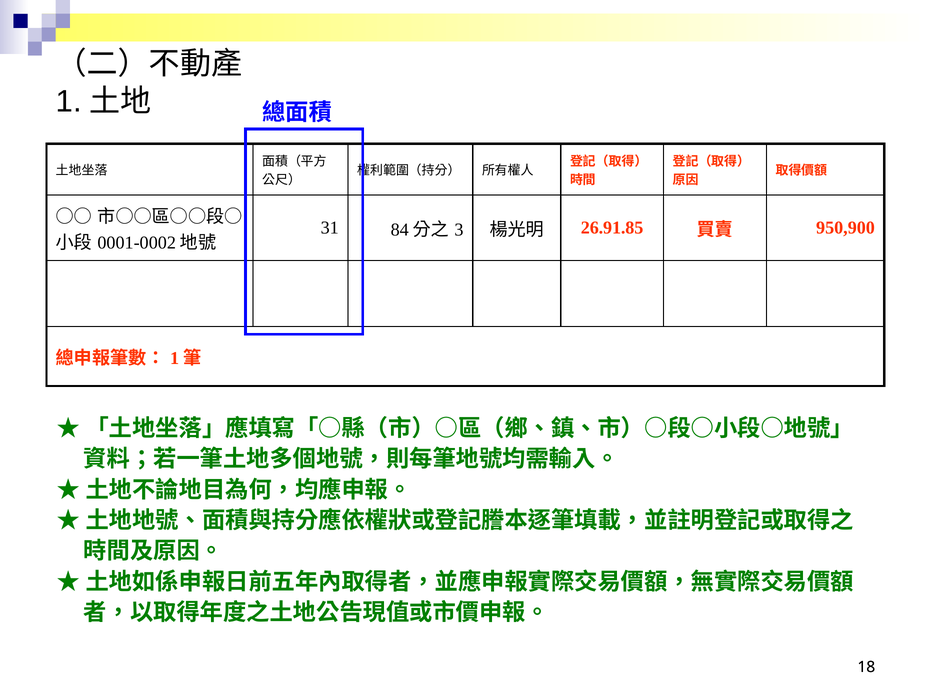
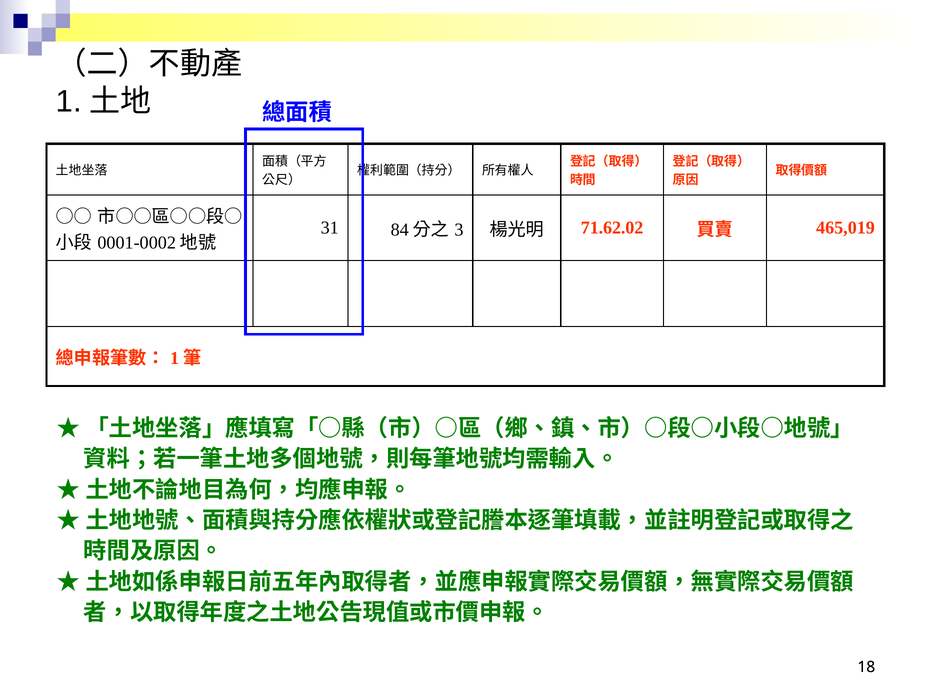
26.91.85: 26.91.85 -> 71.62.02 (612, 228)
950,900: 950,900 -> 465,019 (846, 228)
